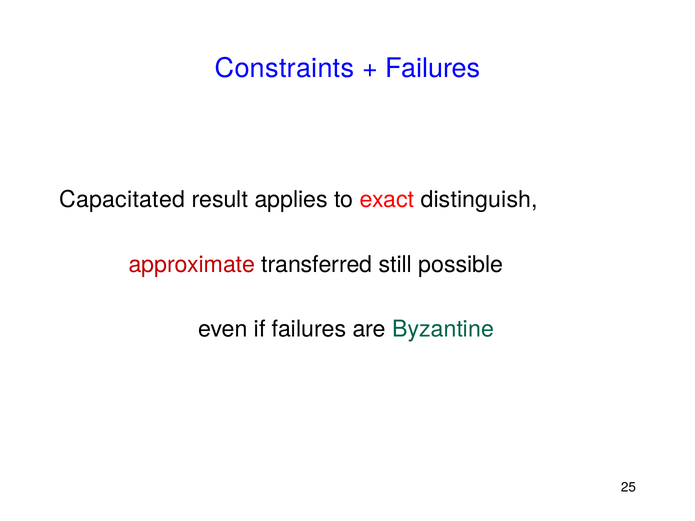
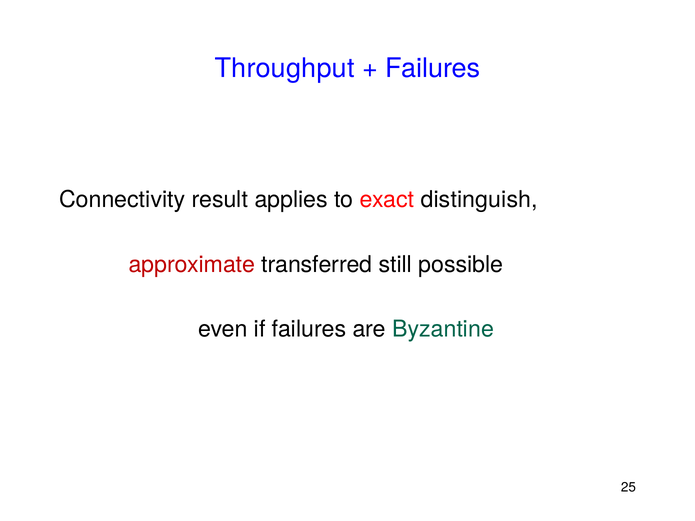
Constraints: Constraints -> Throughput (285, 68)
Capacitated: Capacitated -> Connectivity (122, 200)
